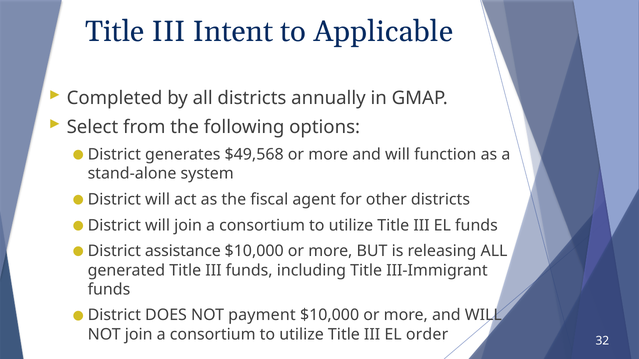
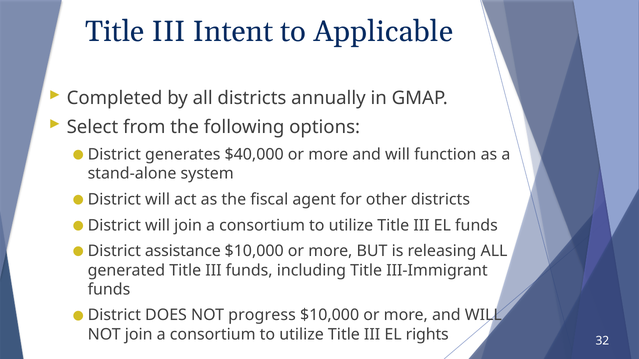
$49,568: $49,568 -> $40,000 (254, 155)
payment: payment -> progress (262, 316)
order: order -> rights (427, 335)
